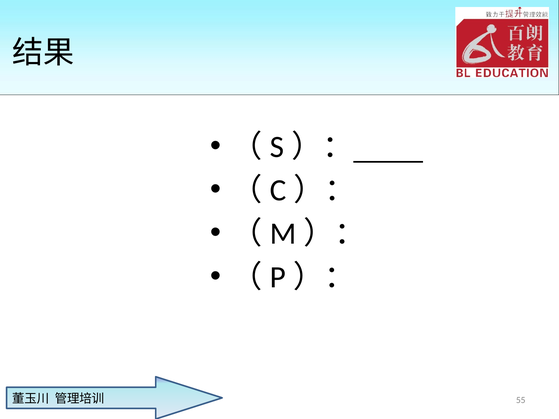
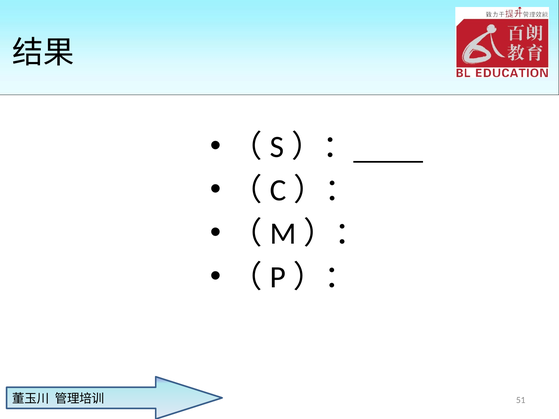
55: 55 -> 51 (521, 400)
